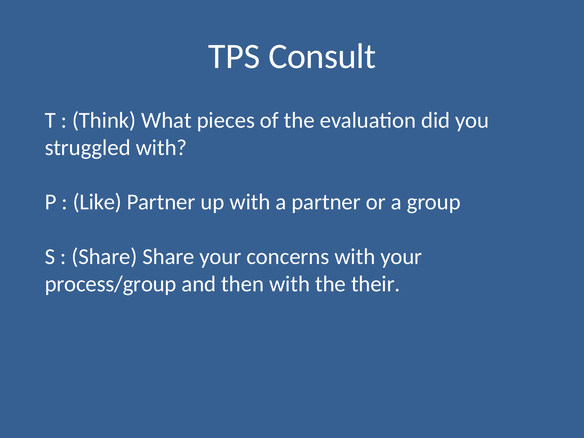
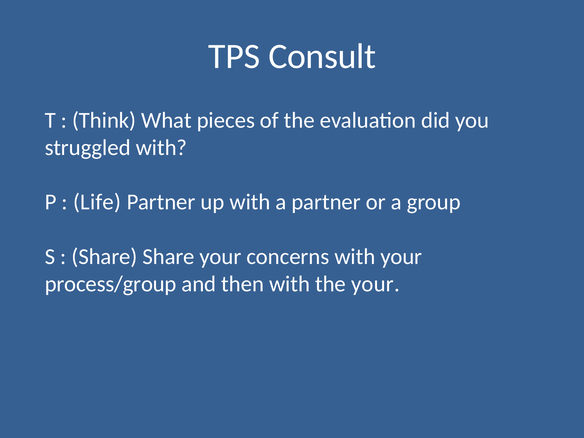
Like: Like -> Life (97, 202)
the their: their -> your (375, 284)
